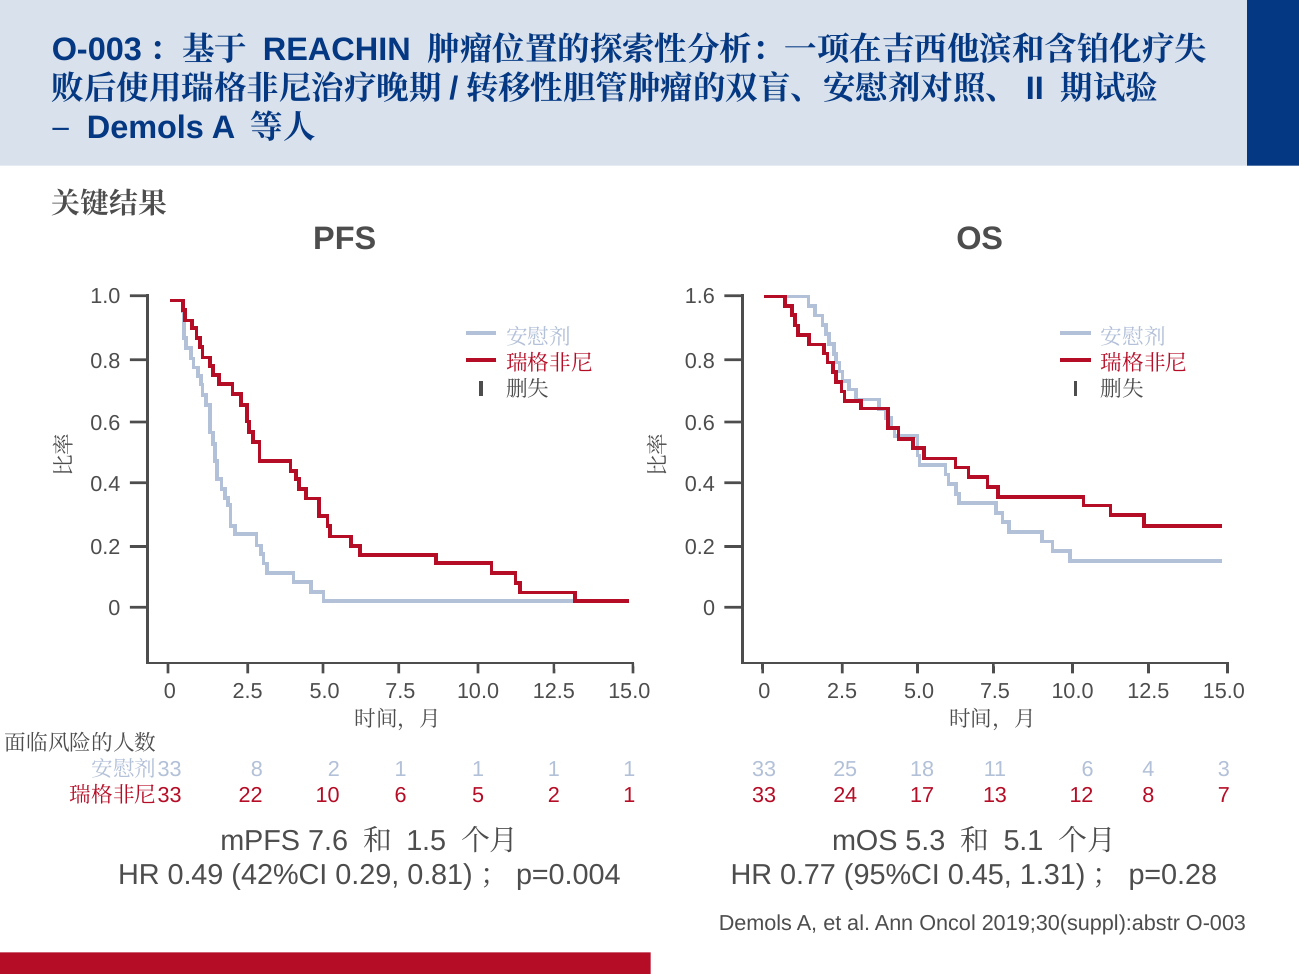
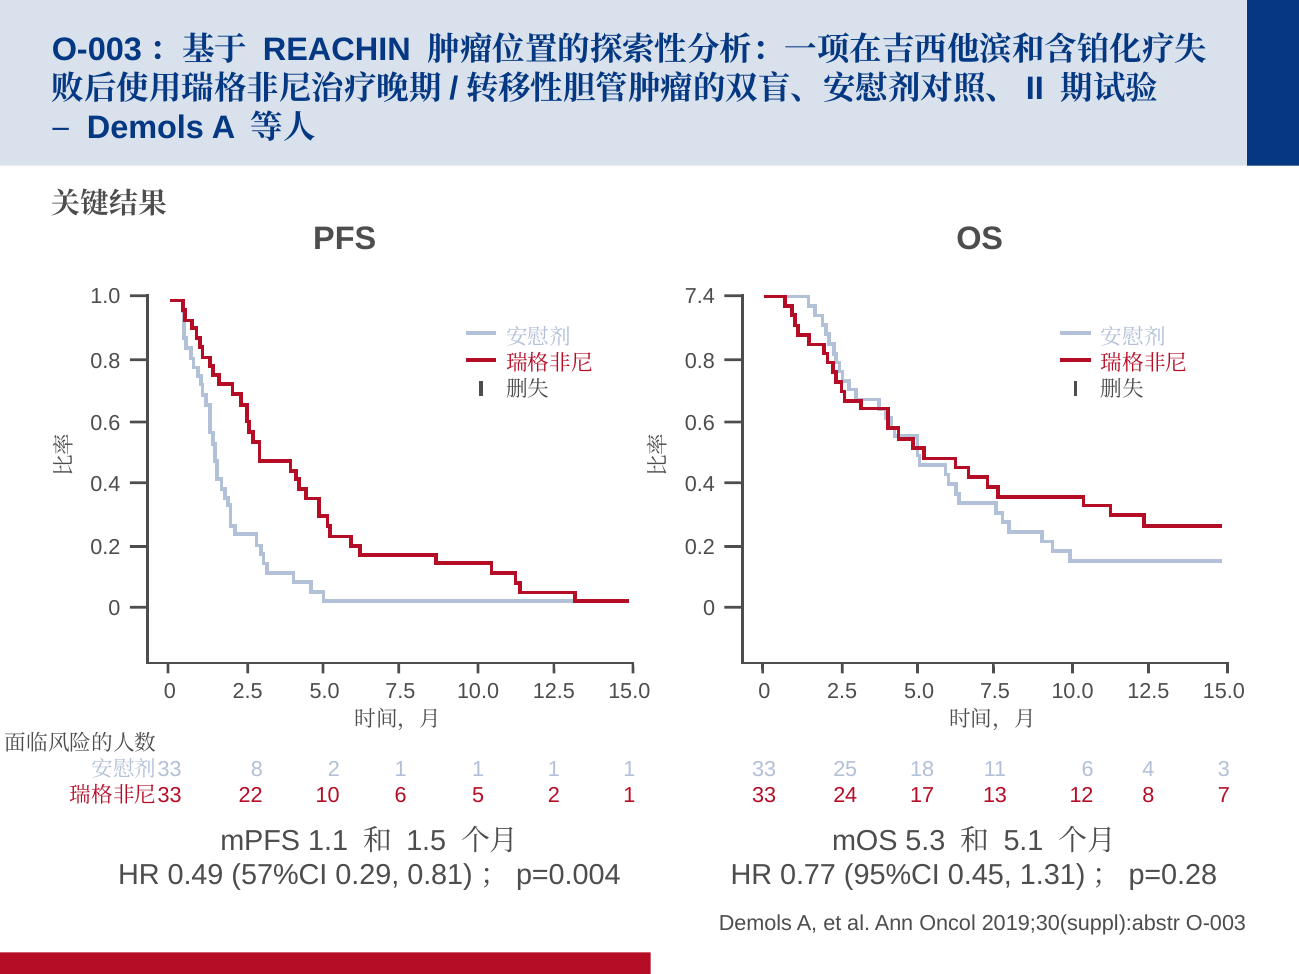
1.6: 1.6 -> 7.4 (700, 297)
7.6: 7.6 -> 1.1 (328, 841)
42%CI: 42%CI -> 57%CI (279, 876)
